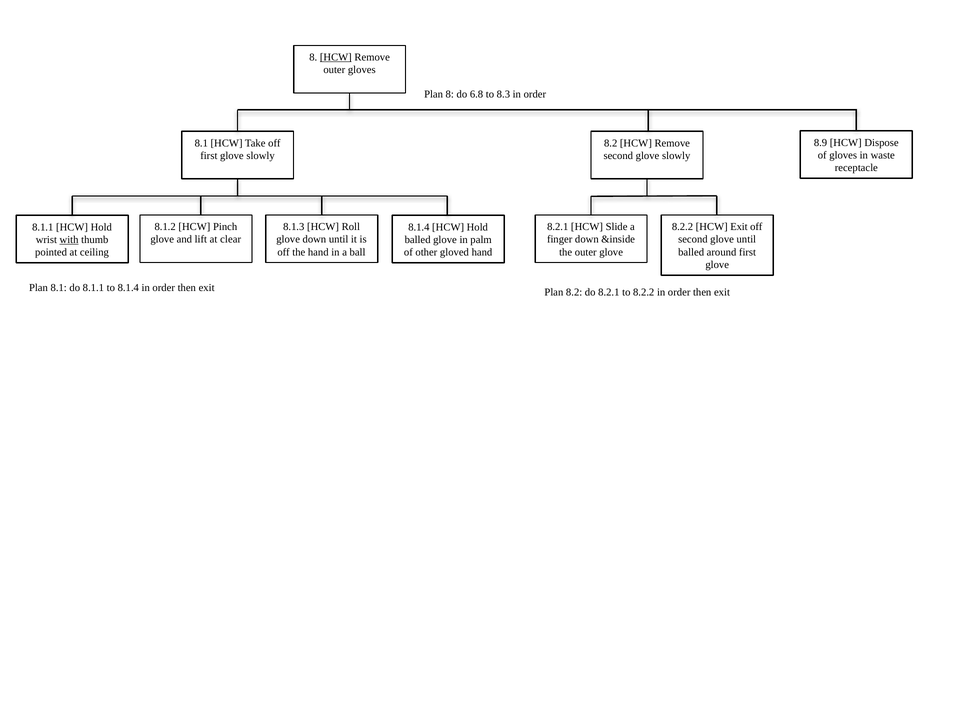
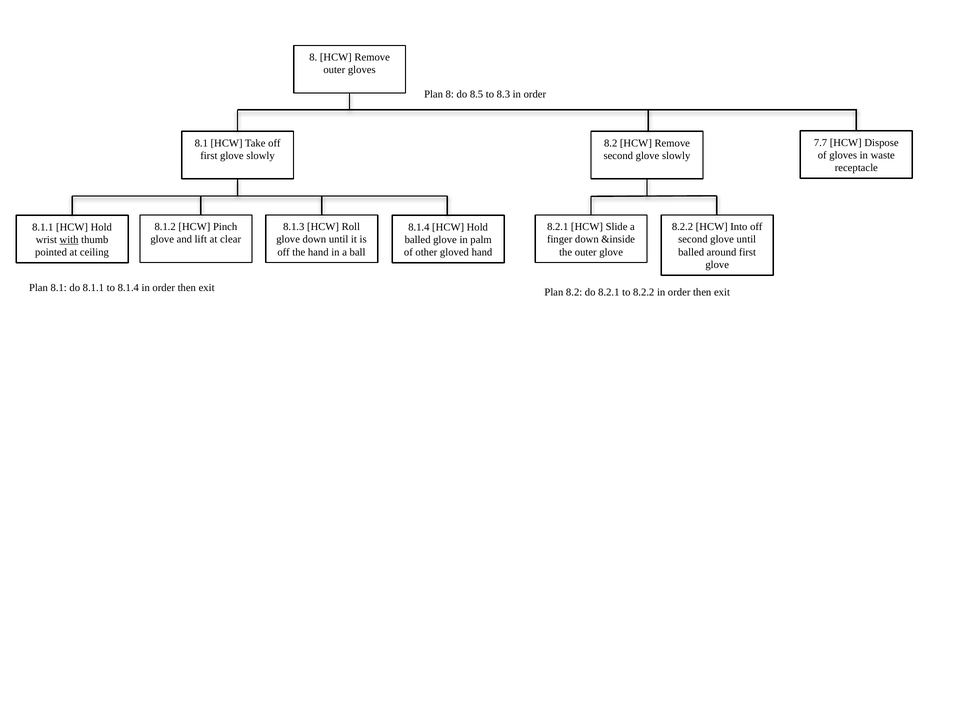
HCW underline: present -> none (336, 57)
6.8: 6.8 -> 8.5 (477, 94)
8.9: 8.9 -> 7.7 (821, 143)
HCW Exit: Exit -> Into (739, 227)
